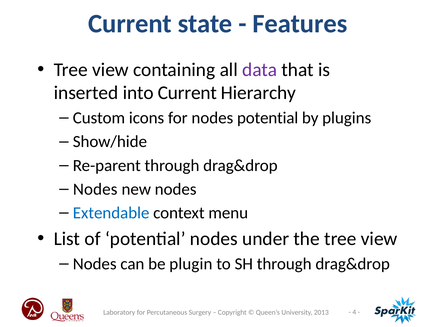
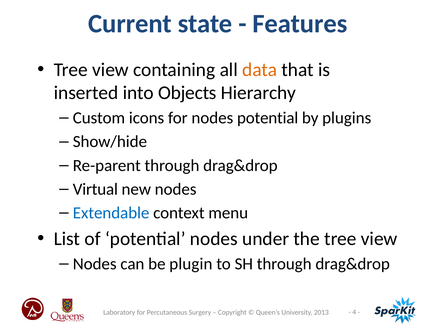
data colour: purple -> orange (260, 70)
into Current: Current -> Objects (187, 93)
Nodes: Nodes -> Virtual (95, 189)
